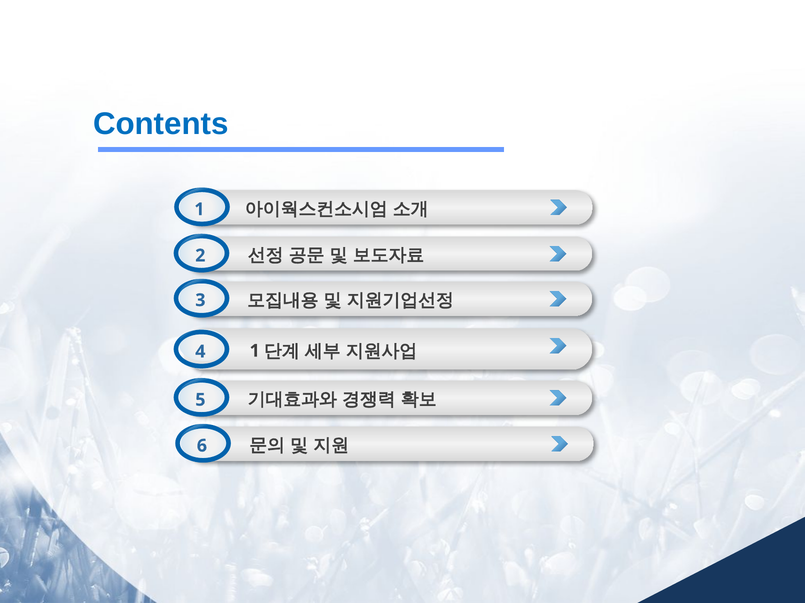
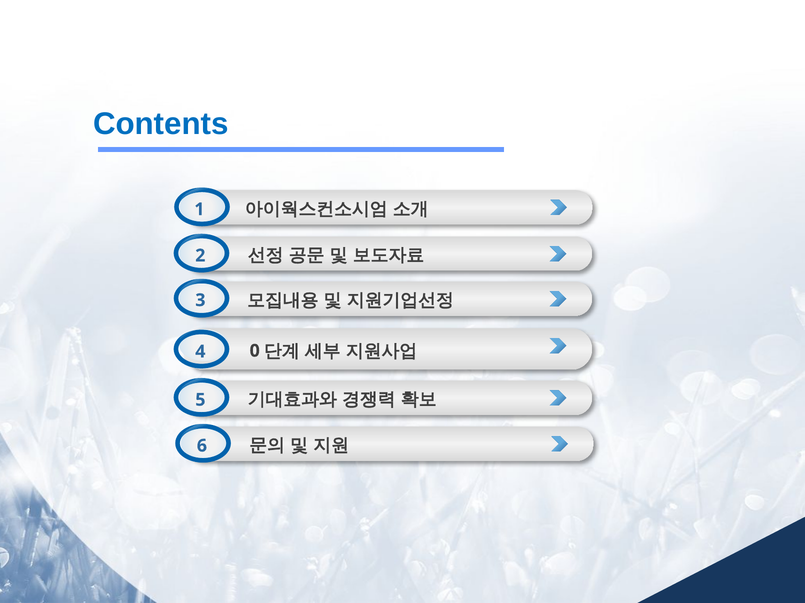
4 1: 1 -> 0 (255, 351)
